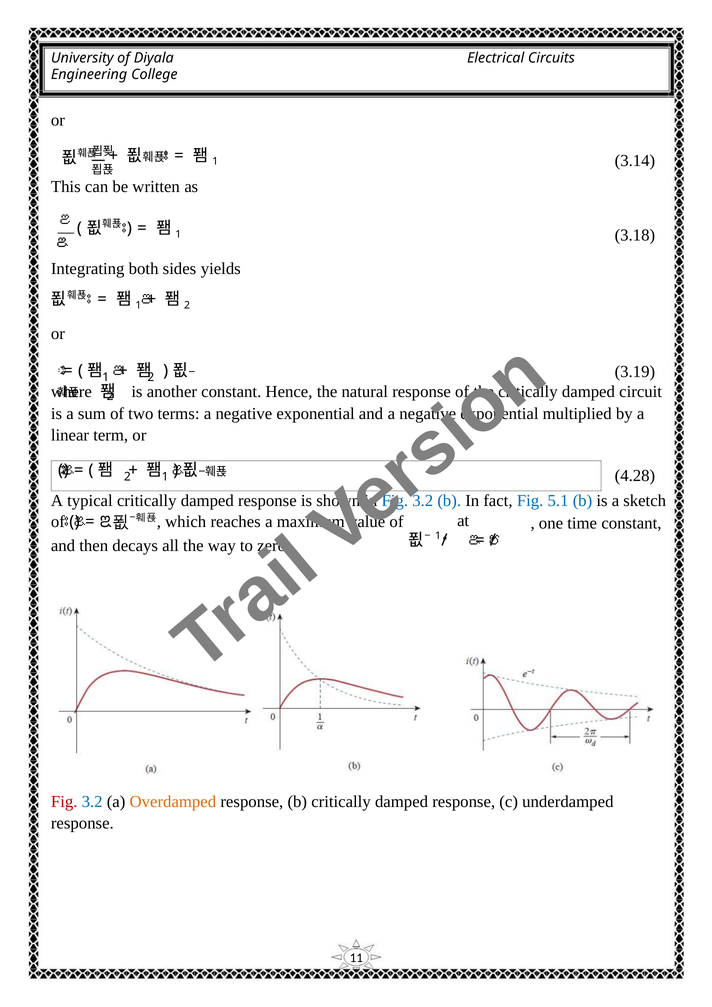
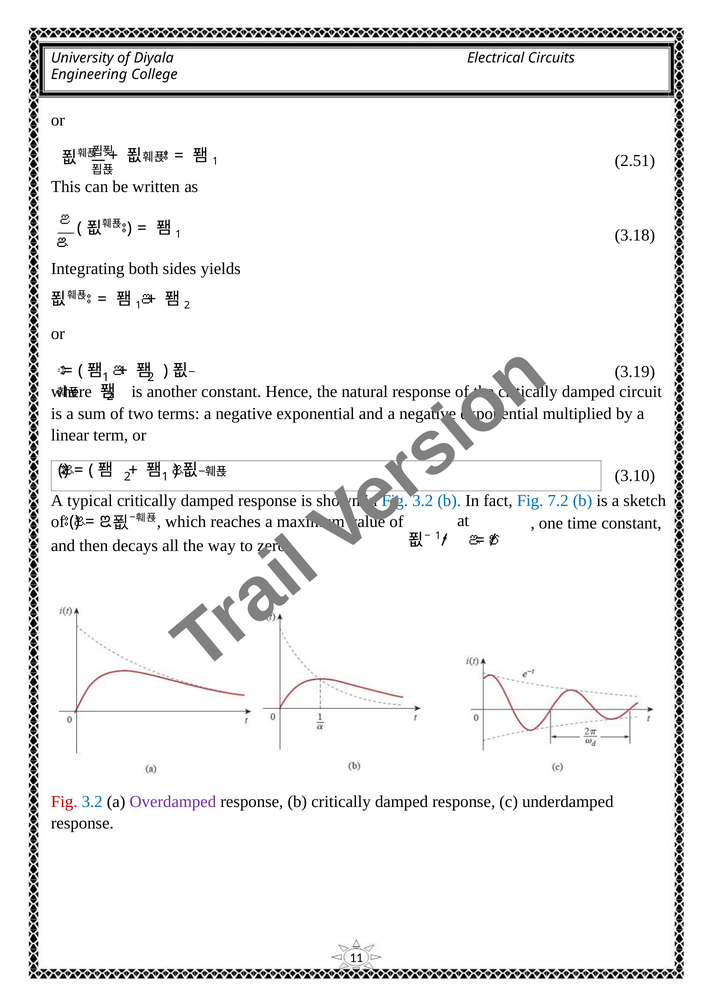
3.14: 3.14 -> 2.51 (635, 161)
4.28: 4.28 -> 3.10 (635, 476)
5.1: 5.1 -> 7.2 (558, 501)
Overdamped colour: orange -> purple (173, 801)
